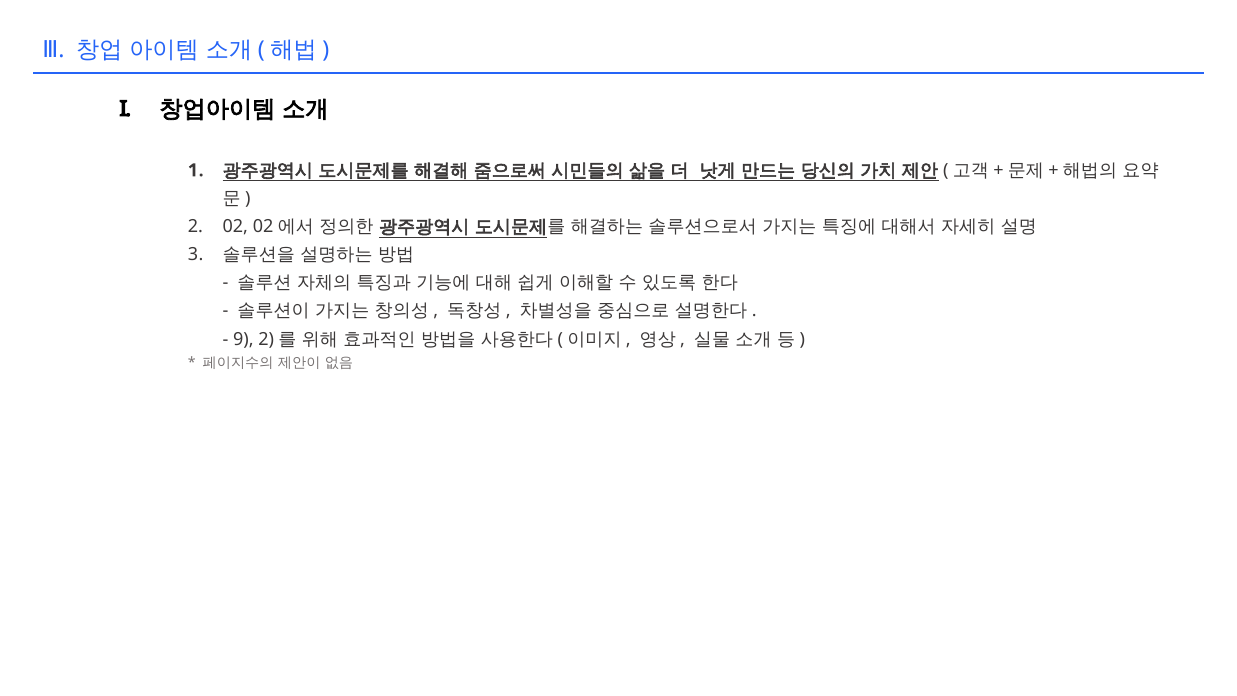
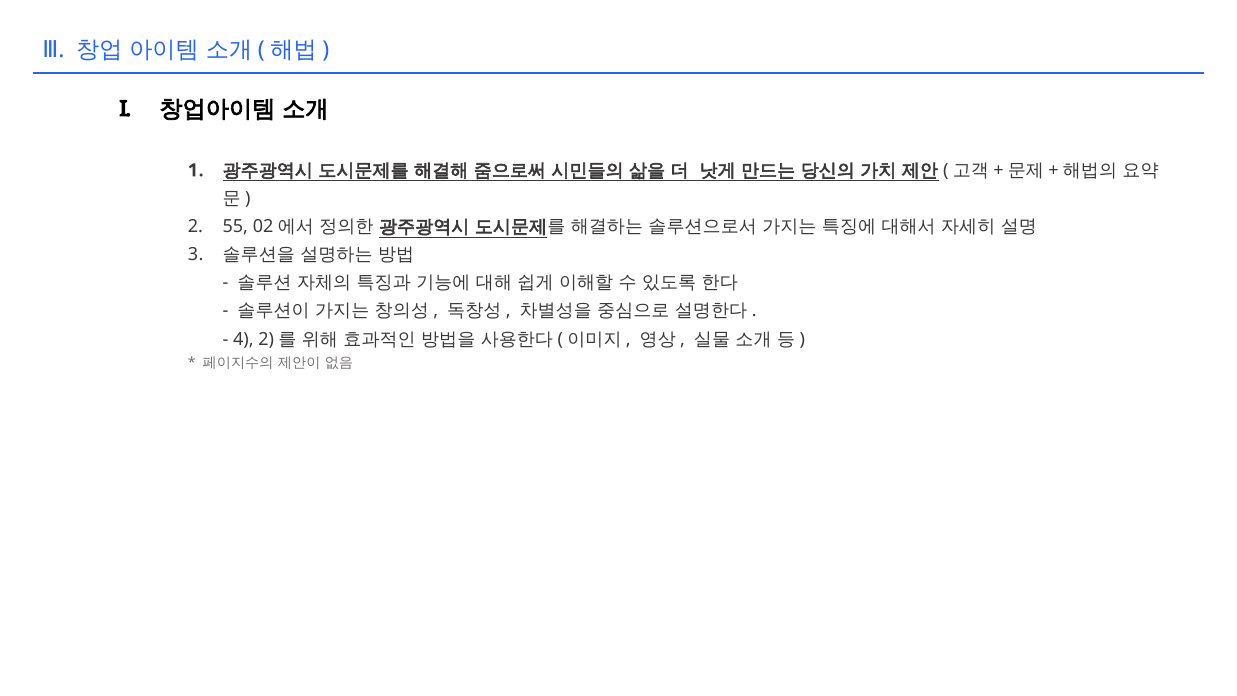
02: 02 -> 55 (235, 227)
9: 9 -> 4 (243, 339)
